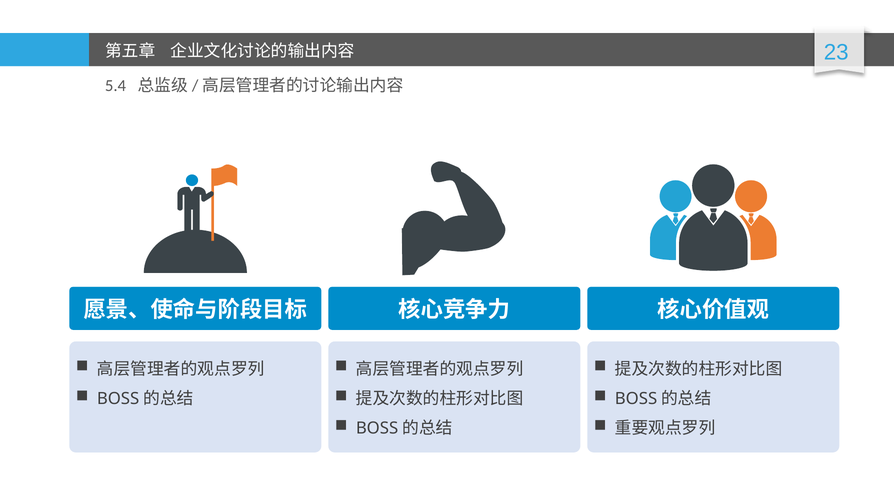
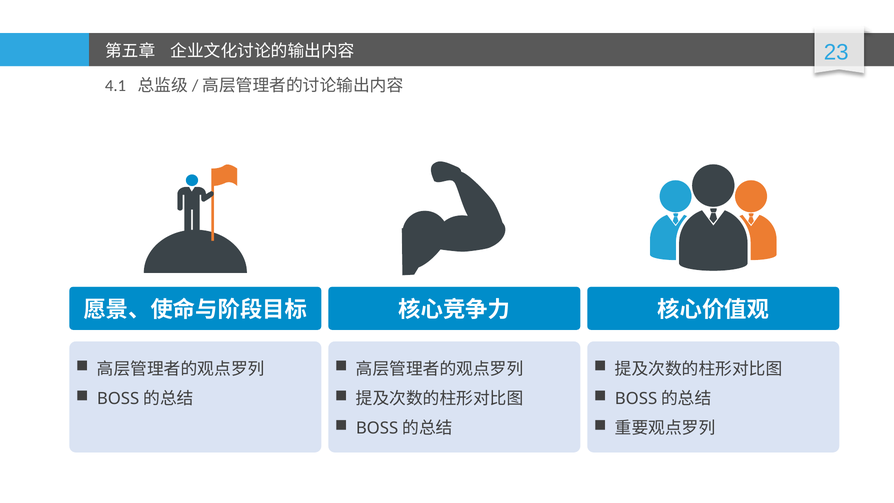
5.4: 5.4 -> 4.1 (116, 86)
